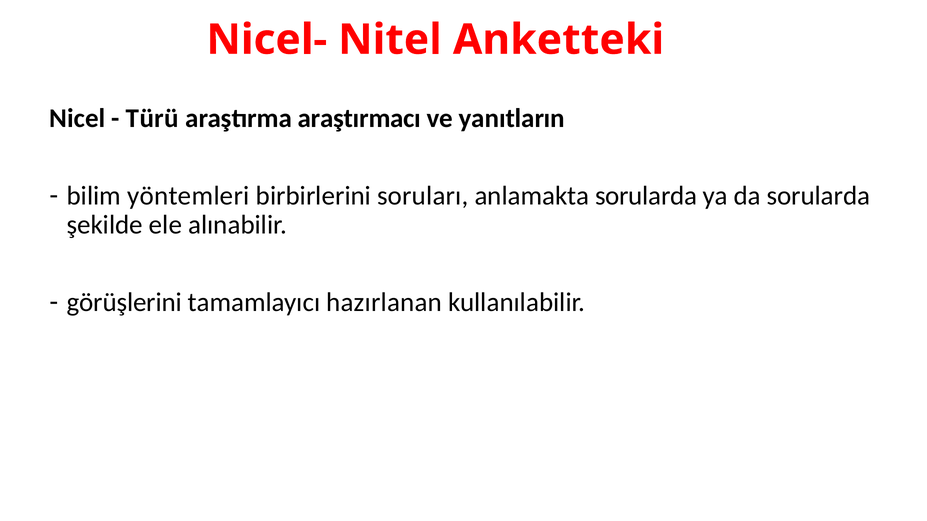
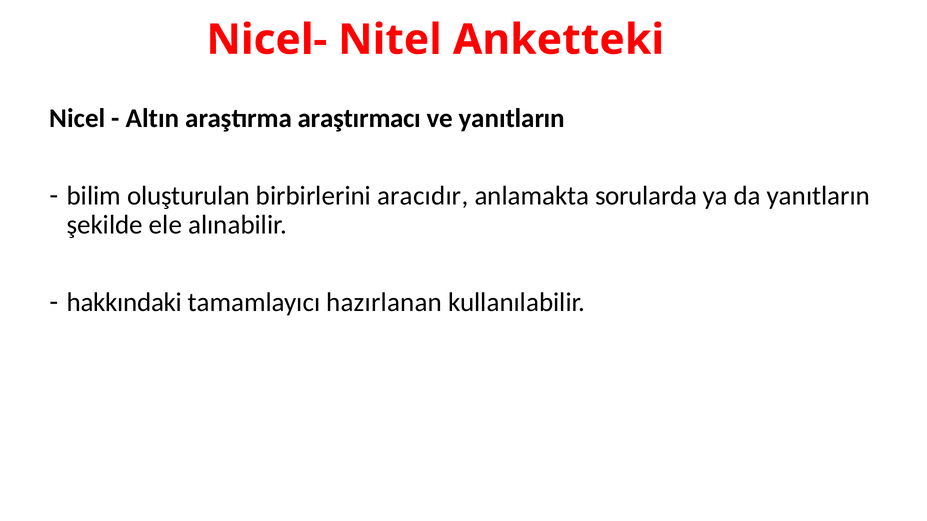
Türü: Türü -> Altın (152, 118)
yöntemleri: yöntemleri -> oluşturulan (189, 196)
soruları: soruları -> aracıdır (423, 196)
da sorularda: sorularda -> yanıtların (818, 196)
görüşlerini: görüşlerini -> hakkındaki (124, 303)
